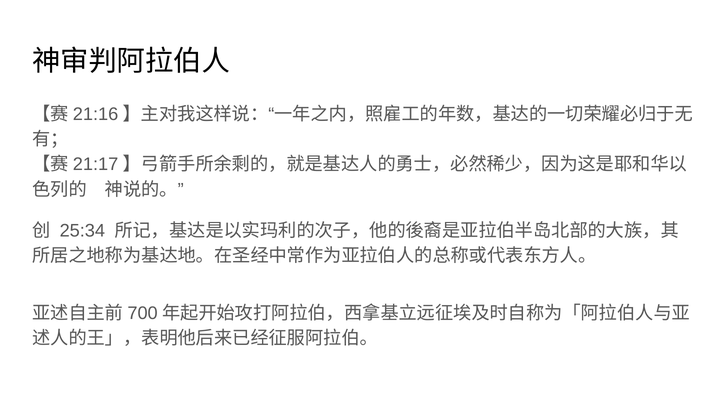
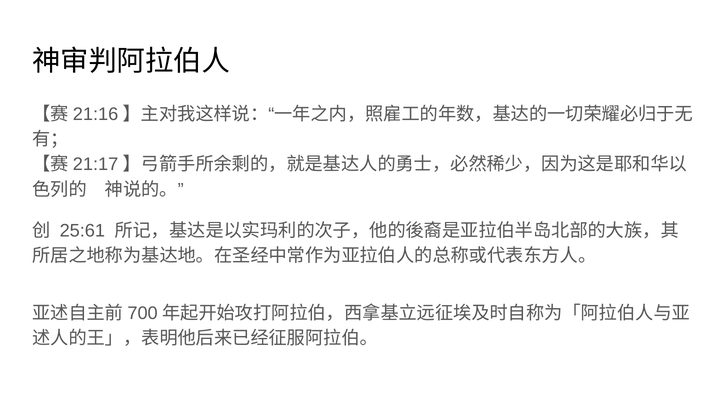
25:34: 25:34 -> 25:61 (82, 231)
